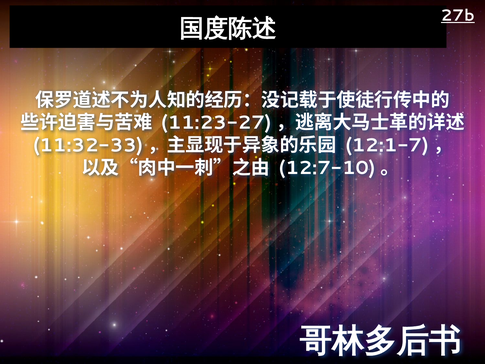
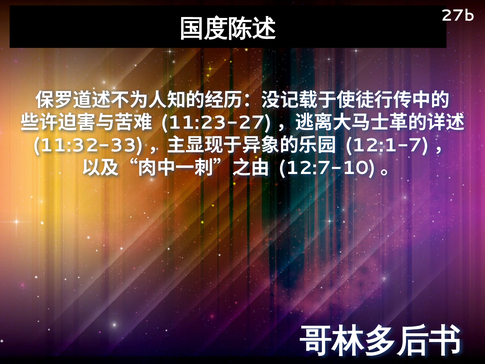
27b underline: present -> none (458, 16)
